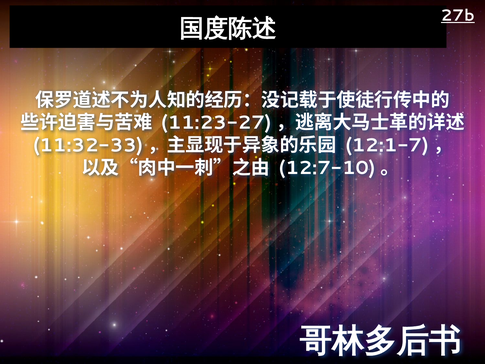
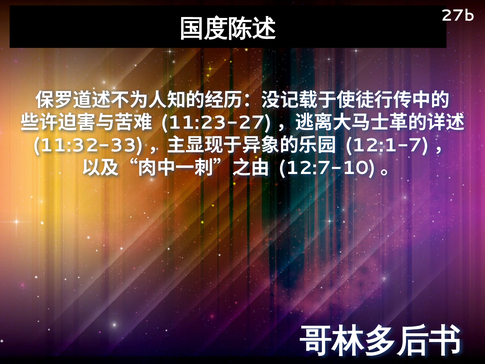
27b underline: present -> none (458, 16)
